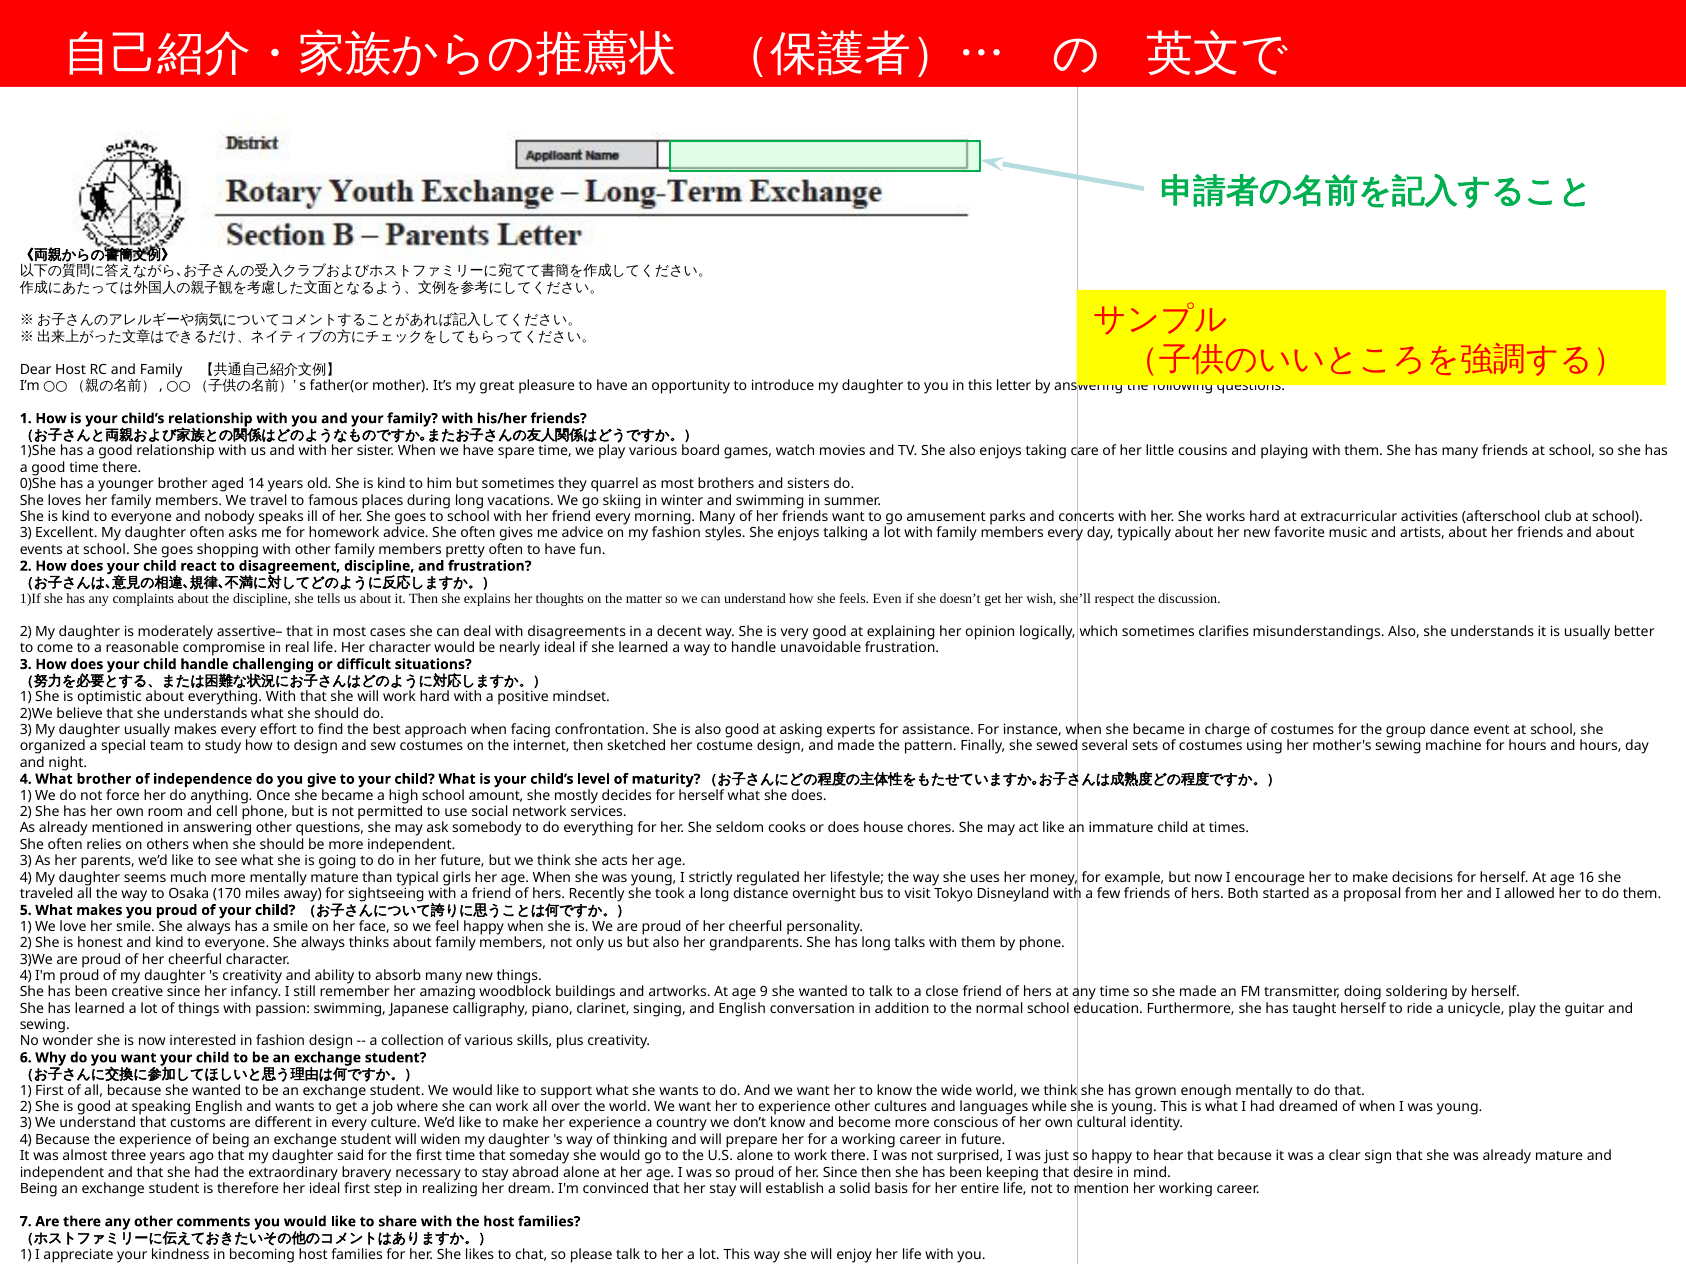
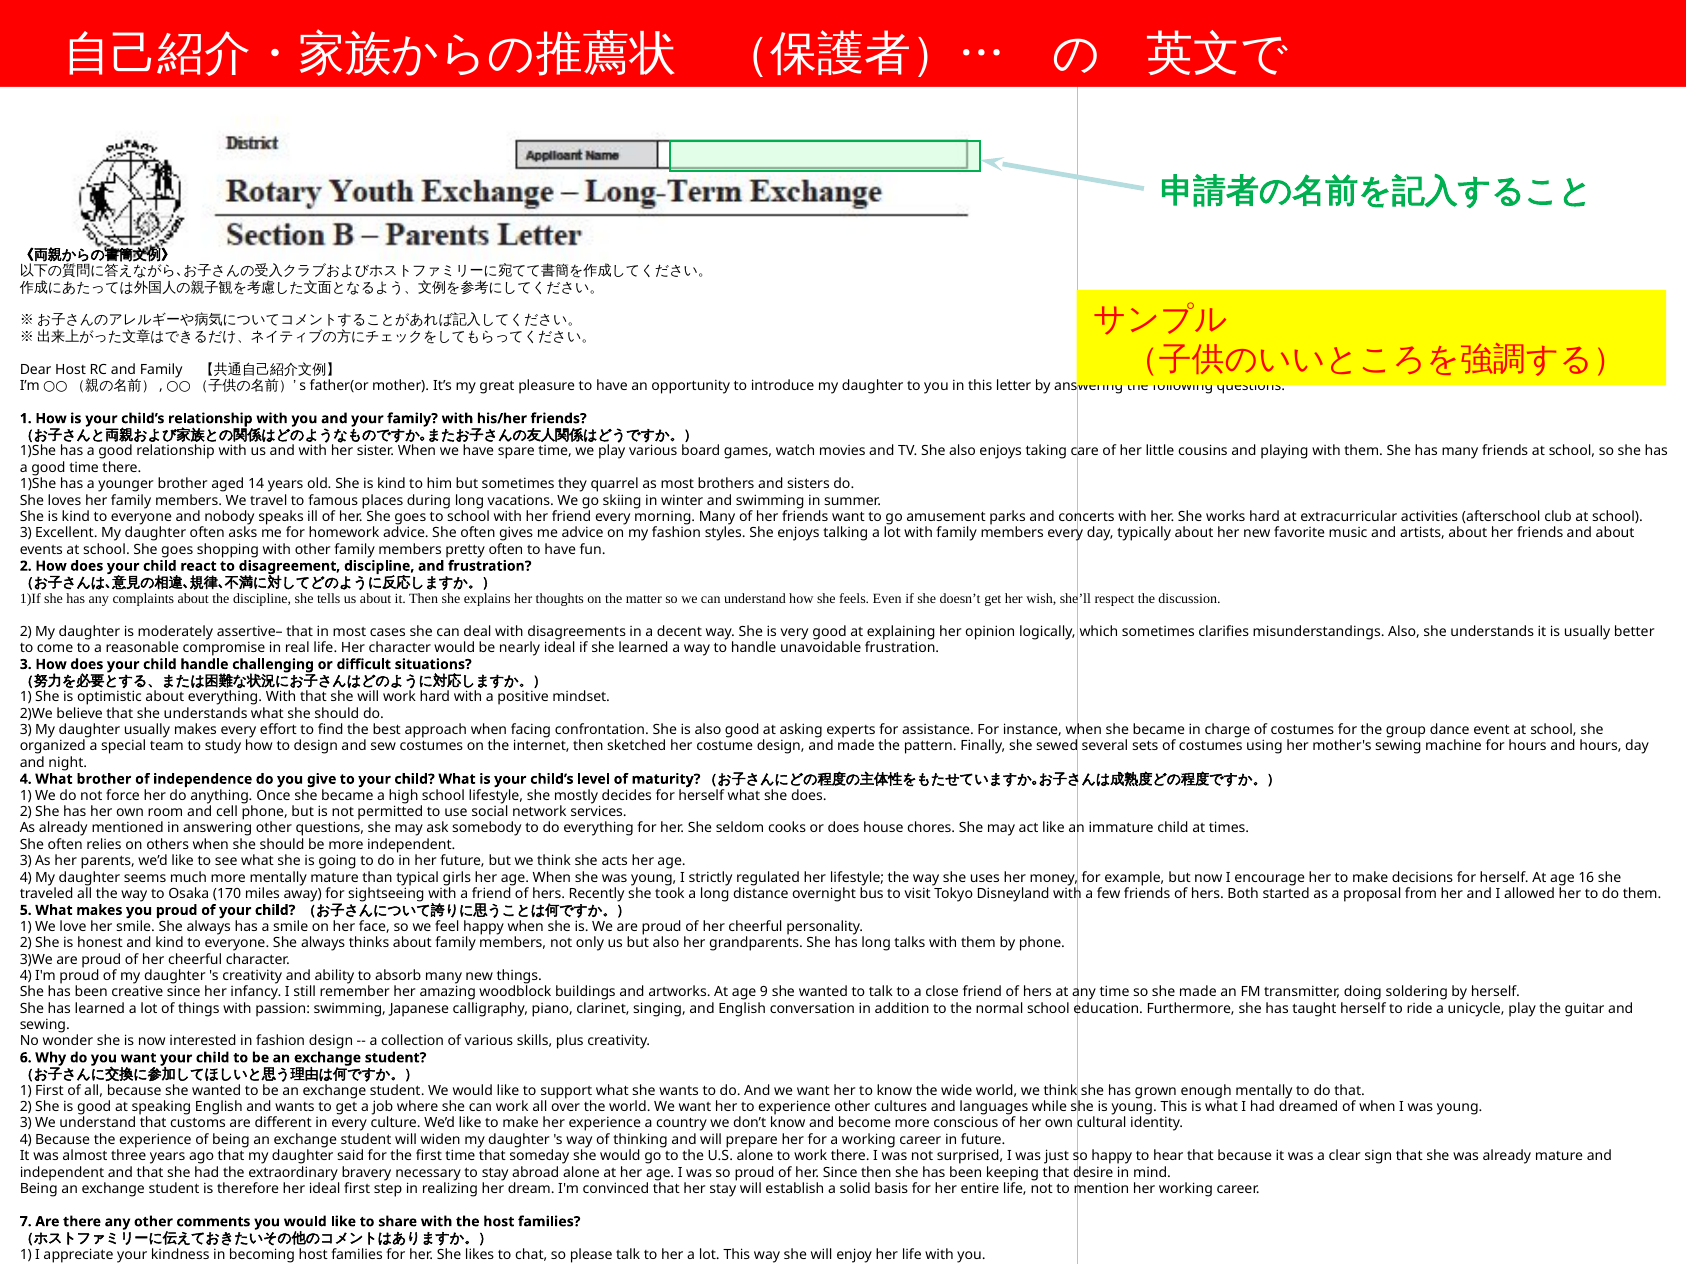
0)She: 0)She -> 1)She (38, 484)
school amount: amount -> lifestyle (496, 796)
